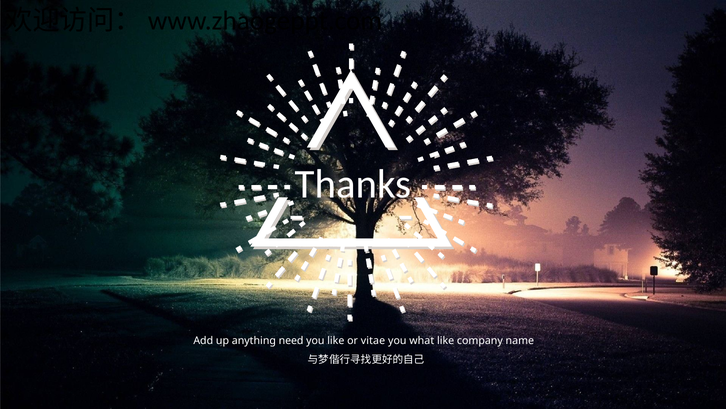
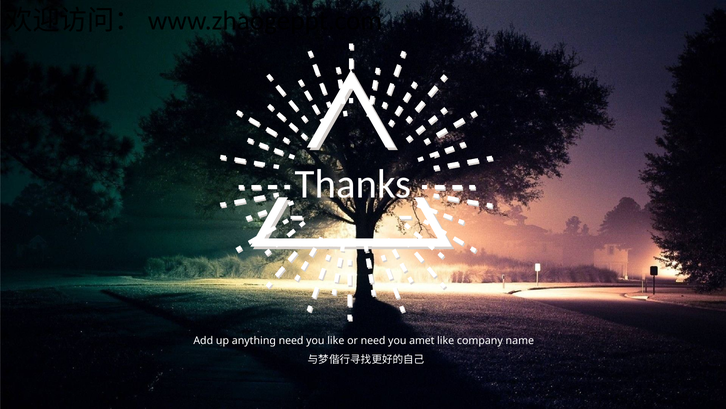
or vitae: vitae -> need (373, 340)
what: what -> amet (422, 340)
